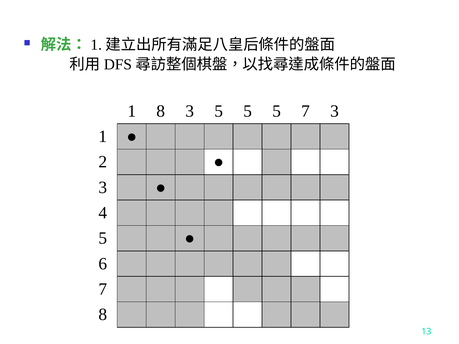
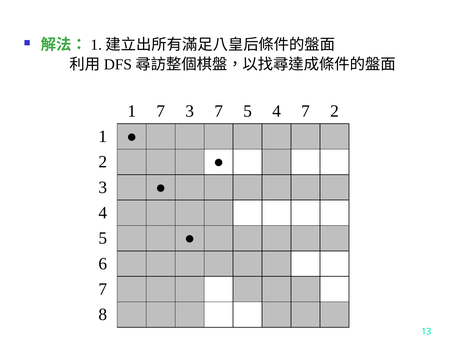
1 8: 8 -> 7 (161, 111)
3 5: 5 -> 7 (219, 111)
5: 5 -> 4 (277, 111)
7 3: 3 -> 2 (335, 111)
